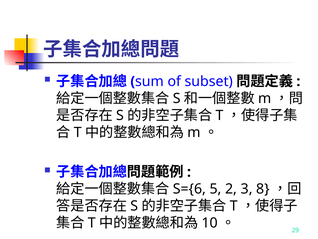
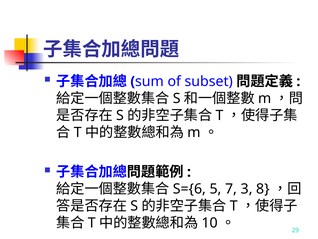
2: 2 -> 7 (231, 189)
